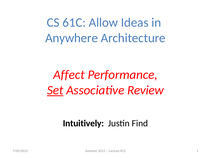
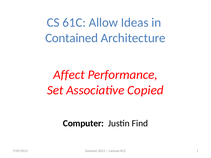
Anywhere: Anywhere -> Contained (72, 38)
Set underline: present -> none (55, 90)
Review: Review -> Copied (145, 90)
Intuitively: Intuitively -> Computer (83, 124)
